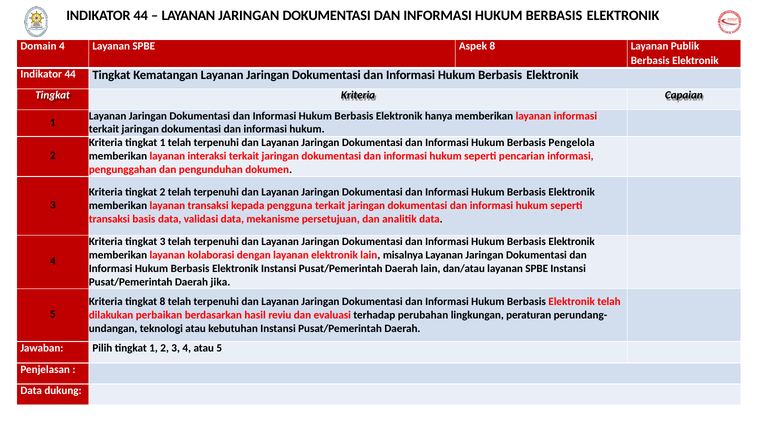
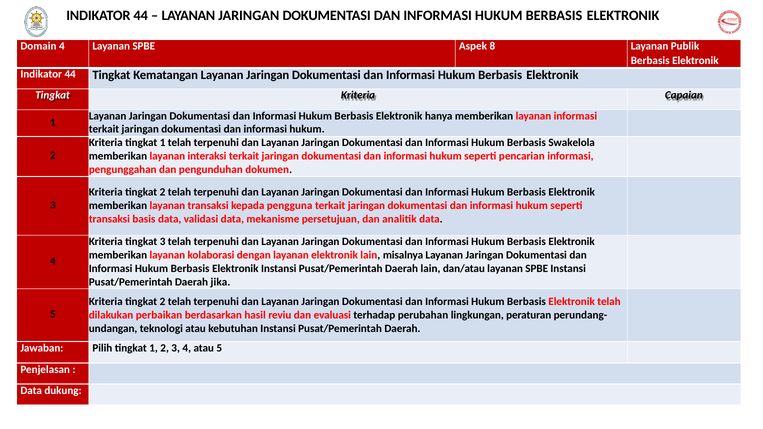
Pengelola: Pengelola -> Swakelola (572, 143)
8: 8 -> 2 (163, 302)
